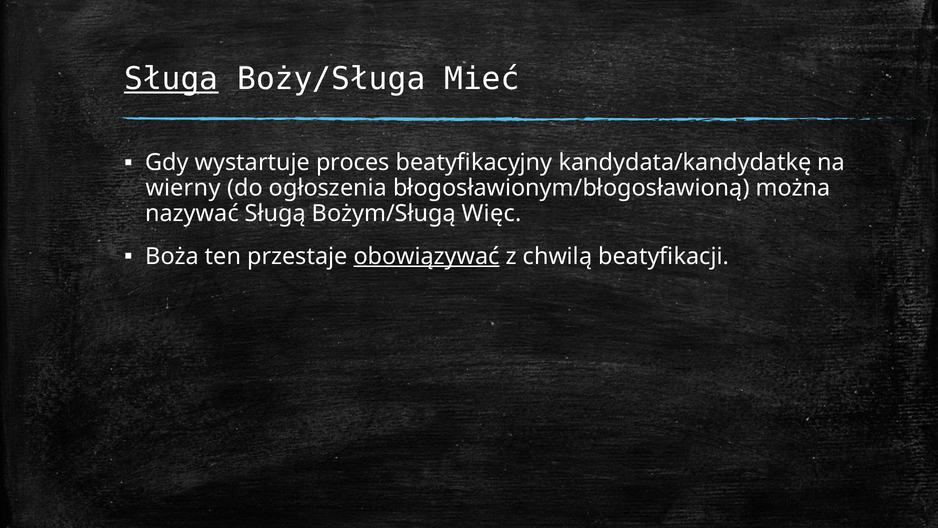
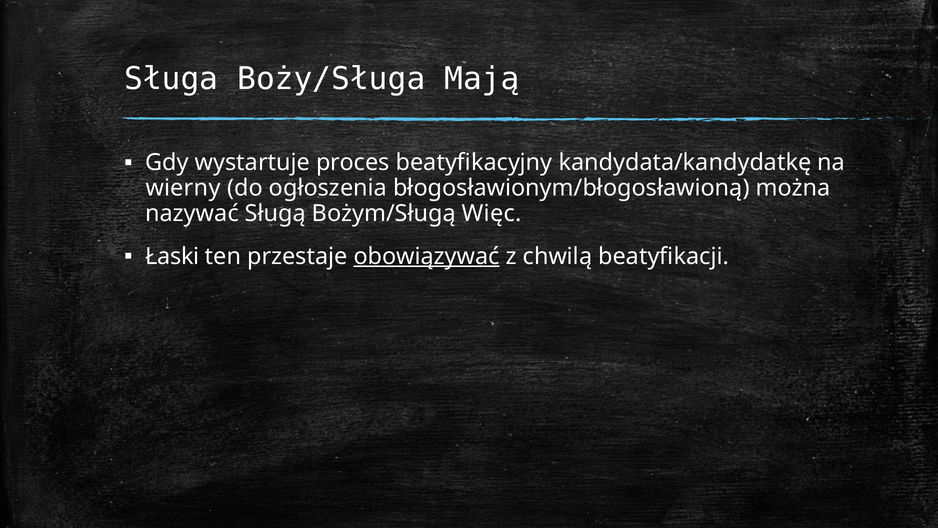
Sługa underline: present -> none (171, 79)
Mieć: Mieć -> Mają (482, 79)
Boża: Boża -> Łaski (172, 256)
